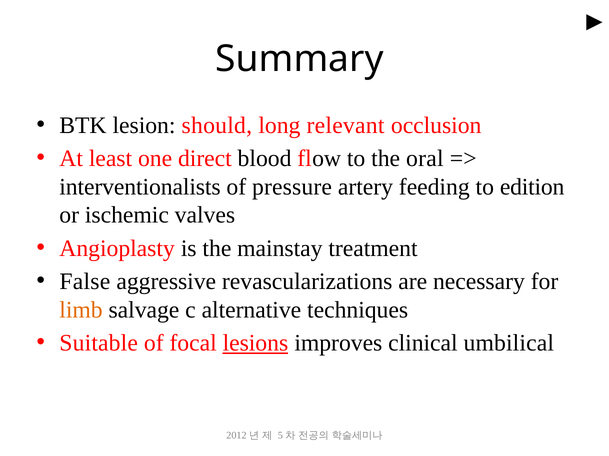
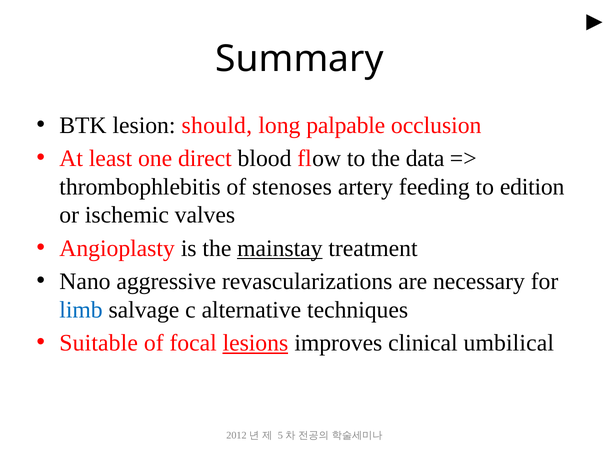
relevant: relevant -> palpable (346, 125)
oral: oral -> data (425, 159)
interventionalists: interventionalists -> thrombophlebitis (140, 187)
pressure: pressure -> stenoses (292, 187)
mainstay underline: none -> present (280, 249)
False: False -> Nano (85, 282)
limb colour: orange -> blue (81, 310)
